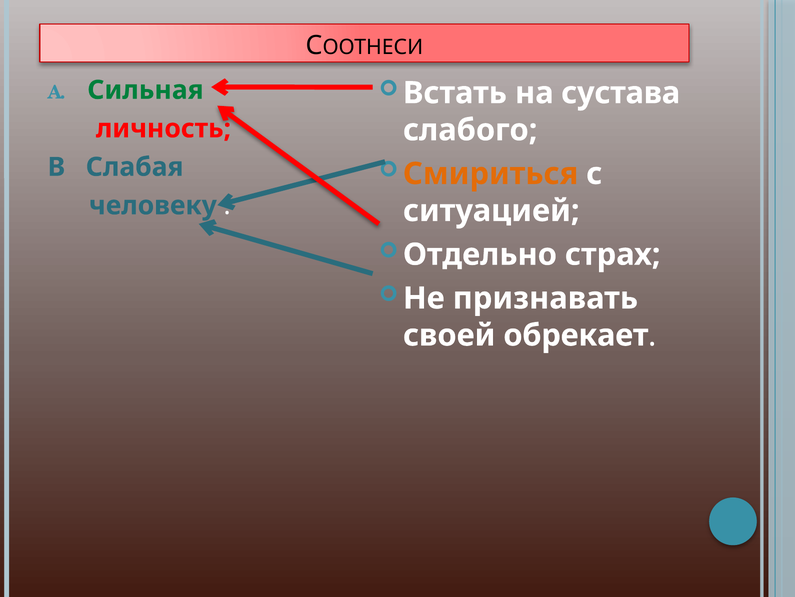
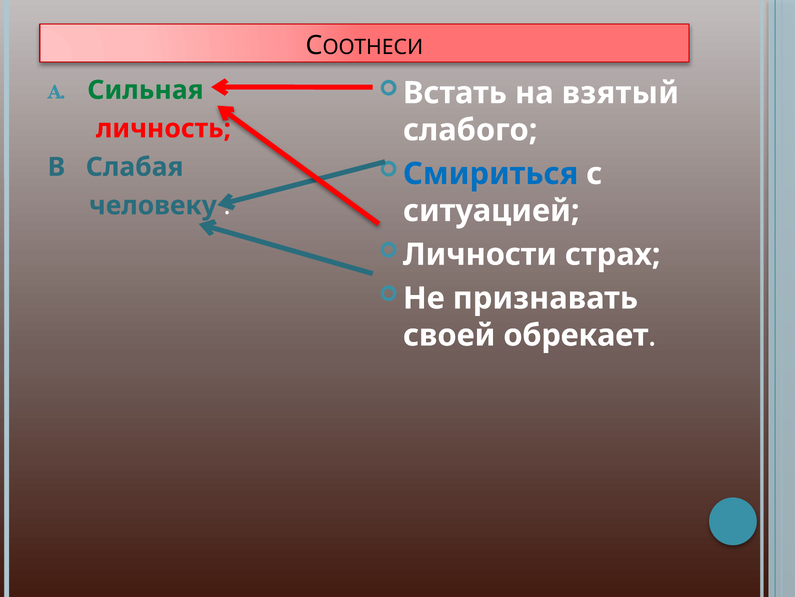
сустава: сустава -> взятый (620, 93)
Смириться colour: orange -> blue (491, 174)
Отдельно: Отдельно -> Личности (480, 254)
